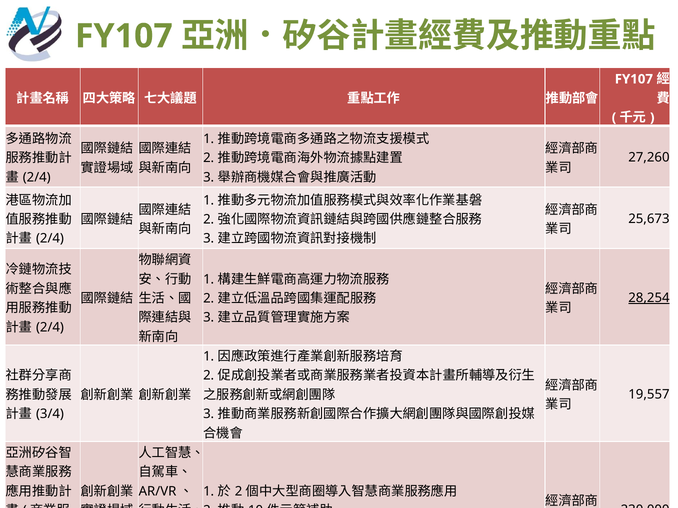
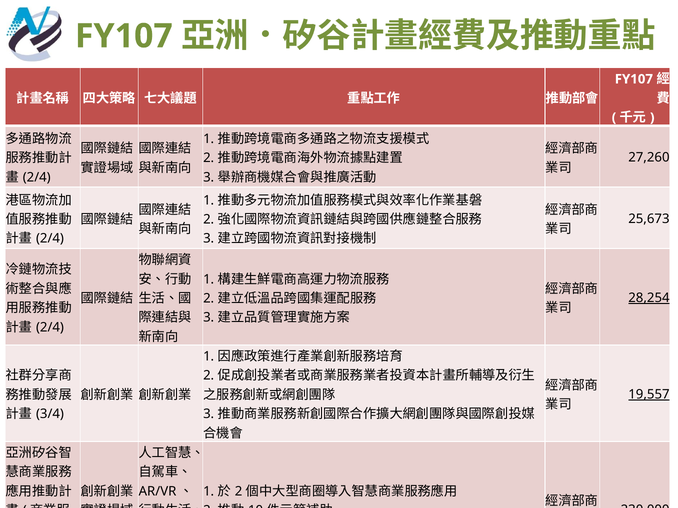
19,557 underline: none -> present (649, 395)
